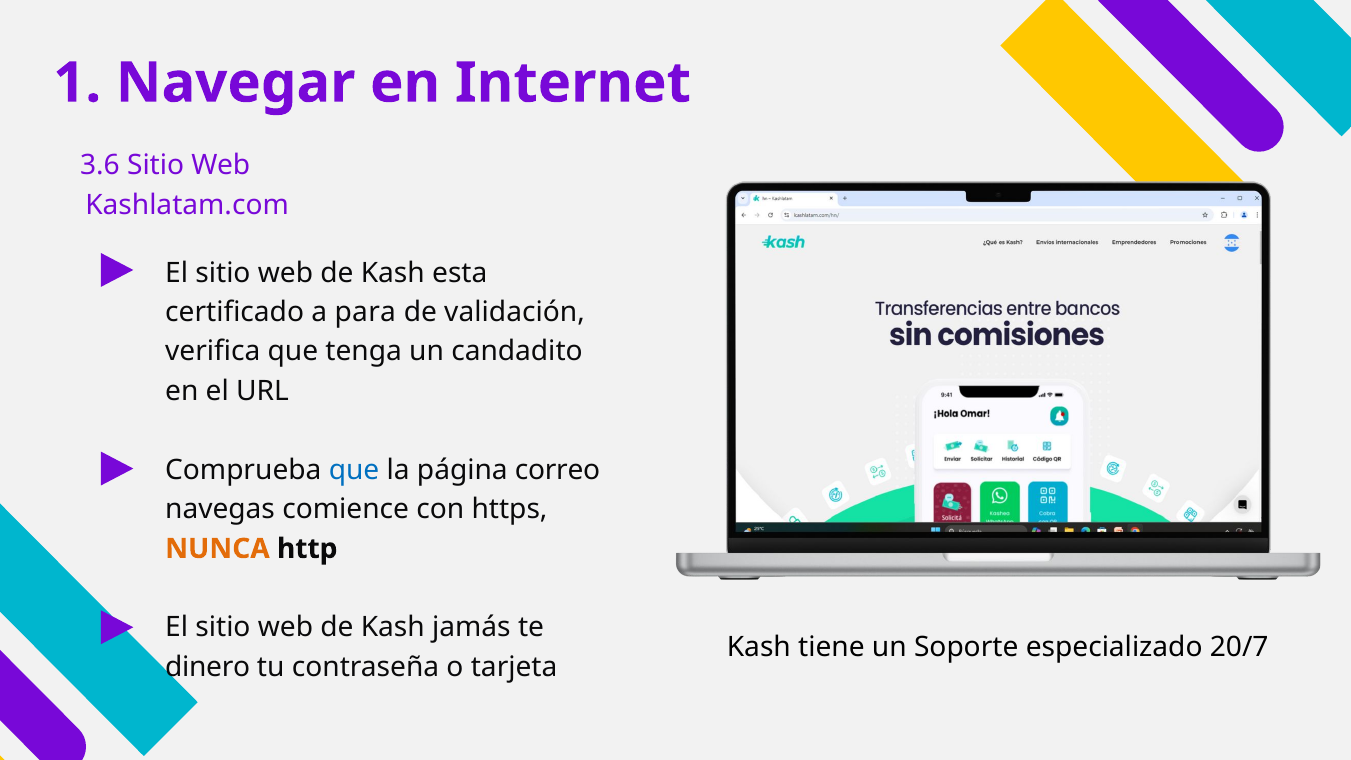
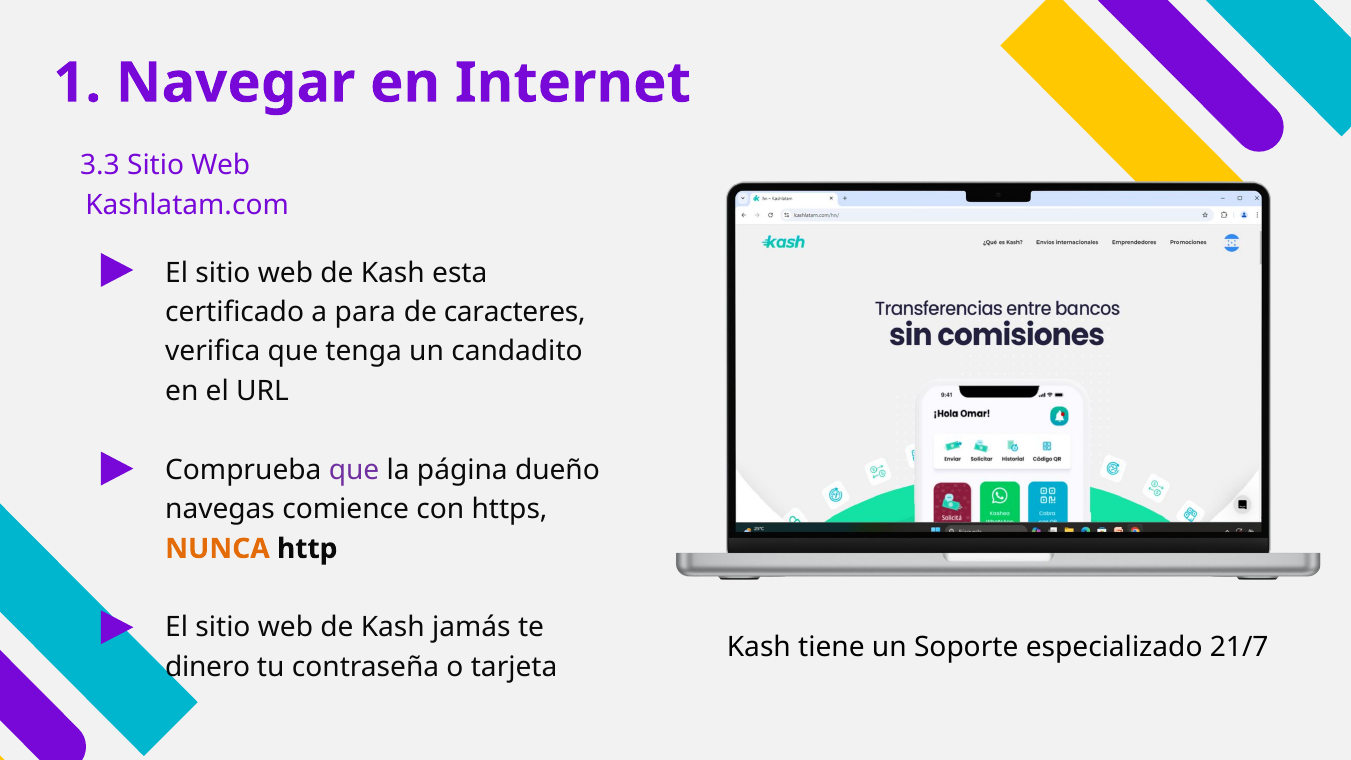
3.6: 3.6 -> 3.3 (100, 166)
validación: validación -> caracteres (515, 312)
que colour: blue -> purple (354, 470)
correo: correo -> dueño (557, 470)
20/7: 20/7 -> 21/7 (1239, 647)
